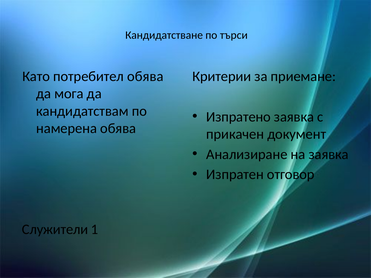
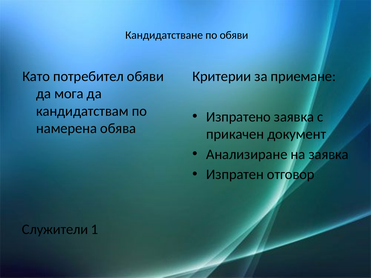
по търси: търси -> обяви (234, 35)
потребител обява: обява -> обяви (145, 76)
